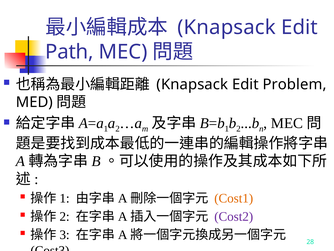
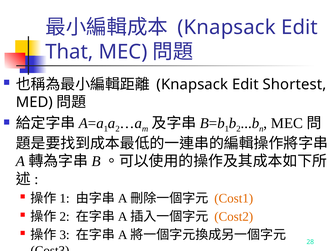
Path: Path -> That (69, 52)
Problem: Problem -> Shortest (294, 84)
Cost2 colour: purple -> orange (234, 216)
